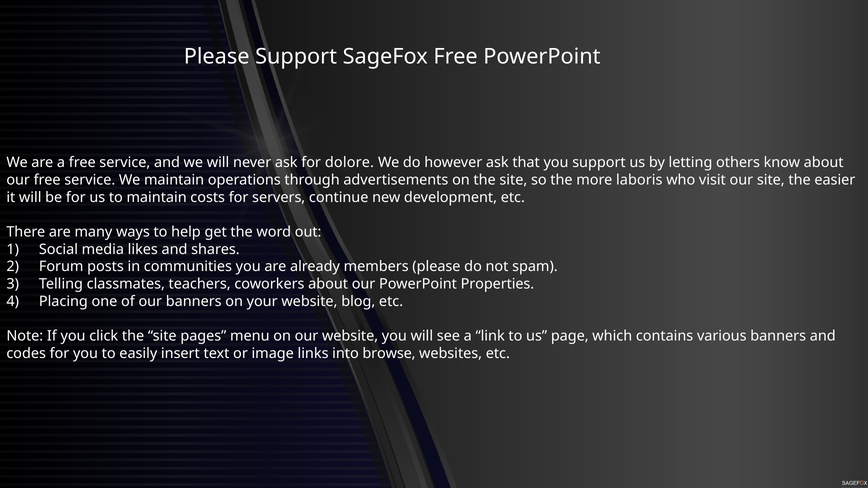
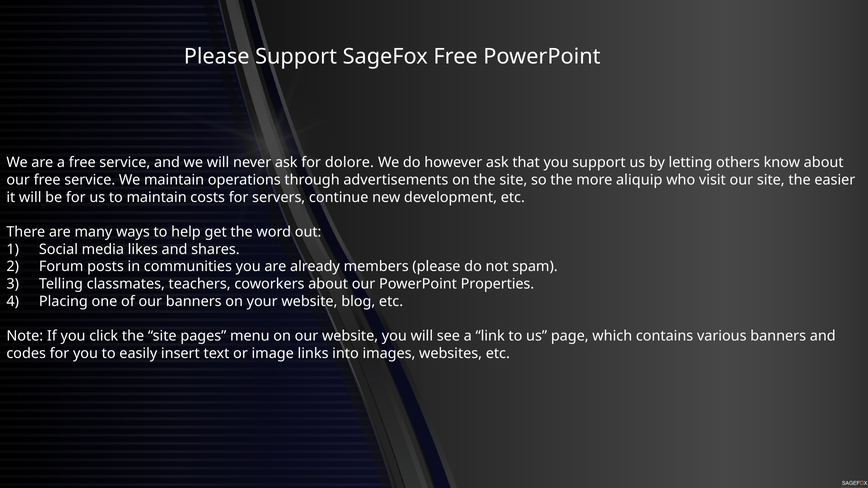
laboris: laboris -> aliquip (639, 180)
browse: browse -> images (389, 354)
